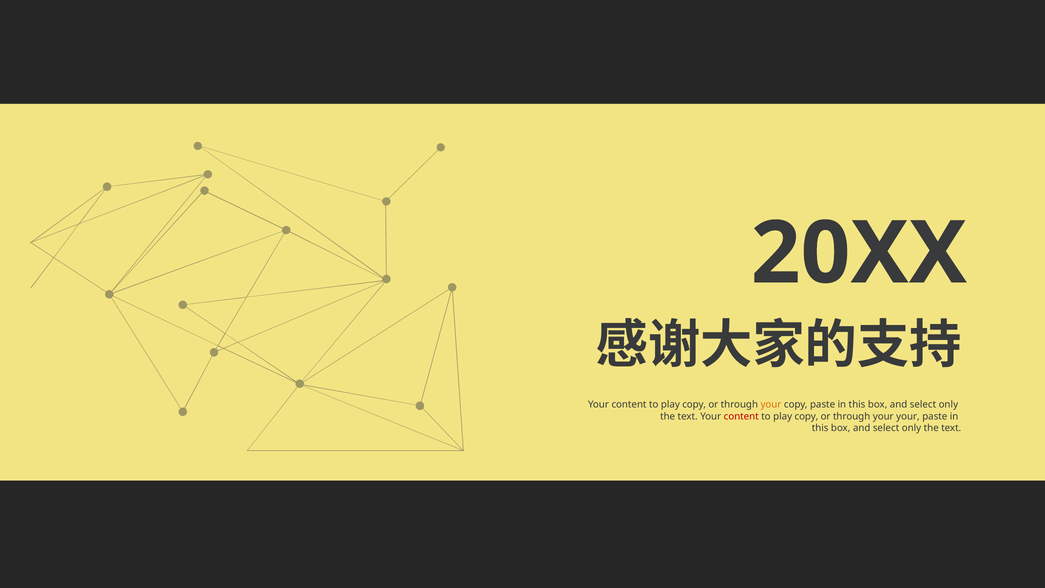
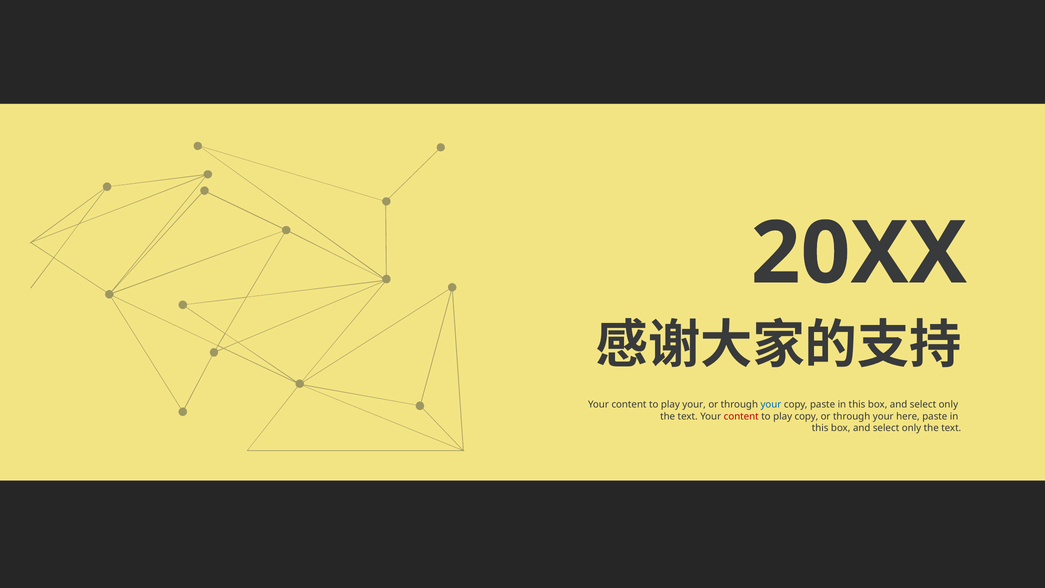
copy: copy -> your (694, 405)
your colour: orange -> blue (771, 405)
your your: your -> here (908, 416)
